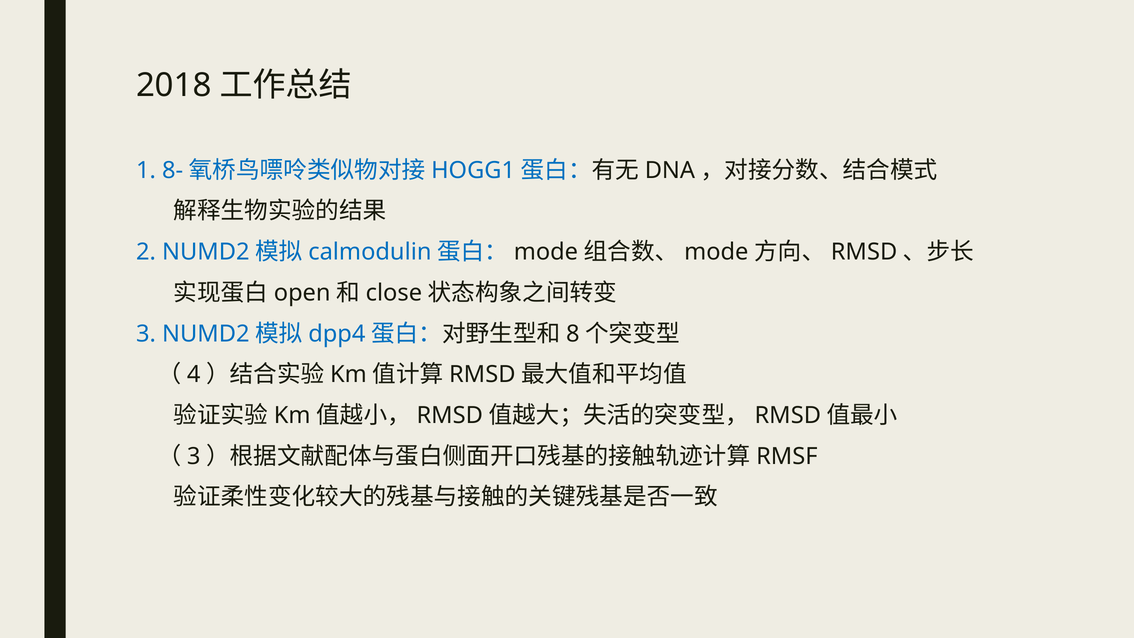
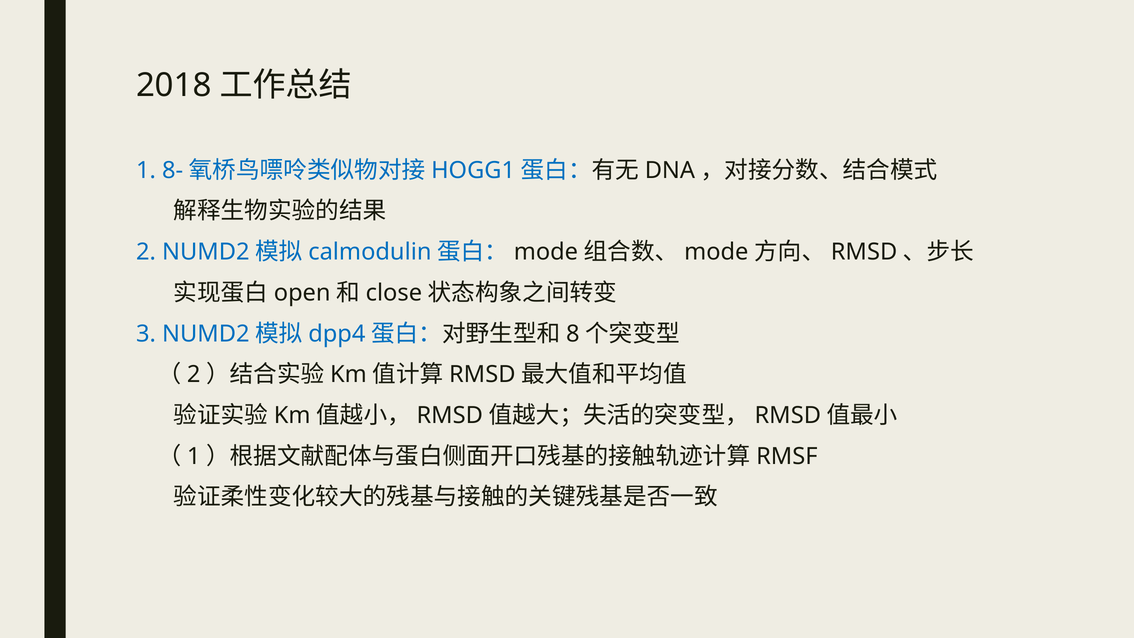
4: 4 -> 2 (194, 374)
3: 3 -> 1 (194, 456)
